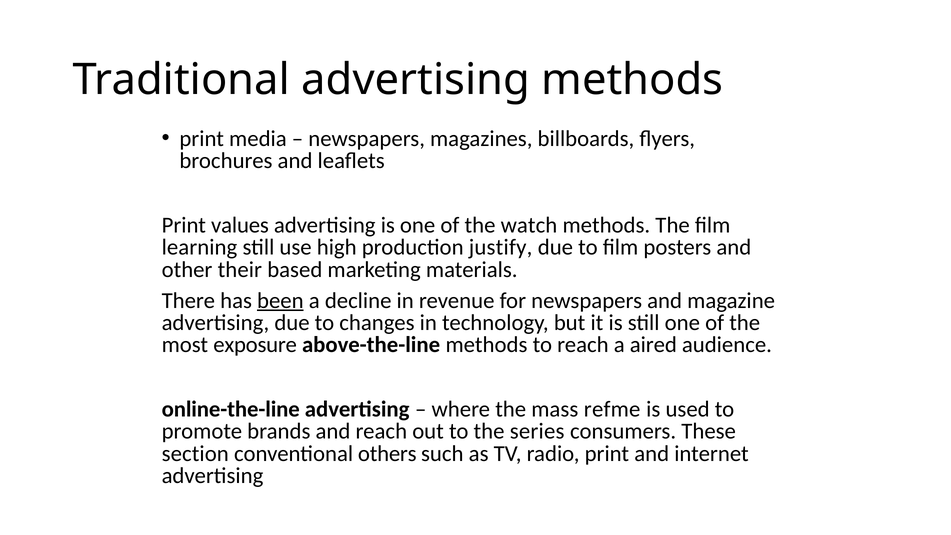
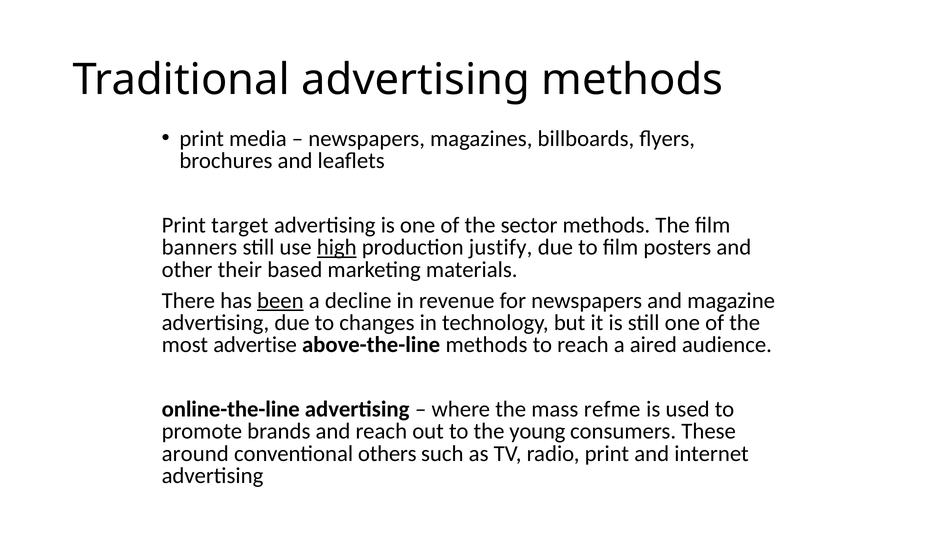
values: values -> target (240, 225)
watch: watch -> sector (529, 225)
learning: learning -> banners (199, 247)
high underline: none -> present (337, 247)
exposure: exposure -> advertise (255, 345)
series: series -> young (537, 431)
section: section -> around (195, 454)
